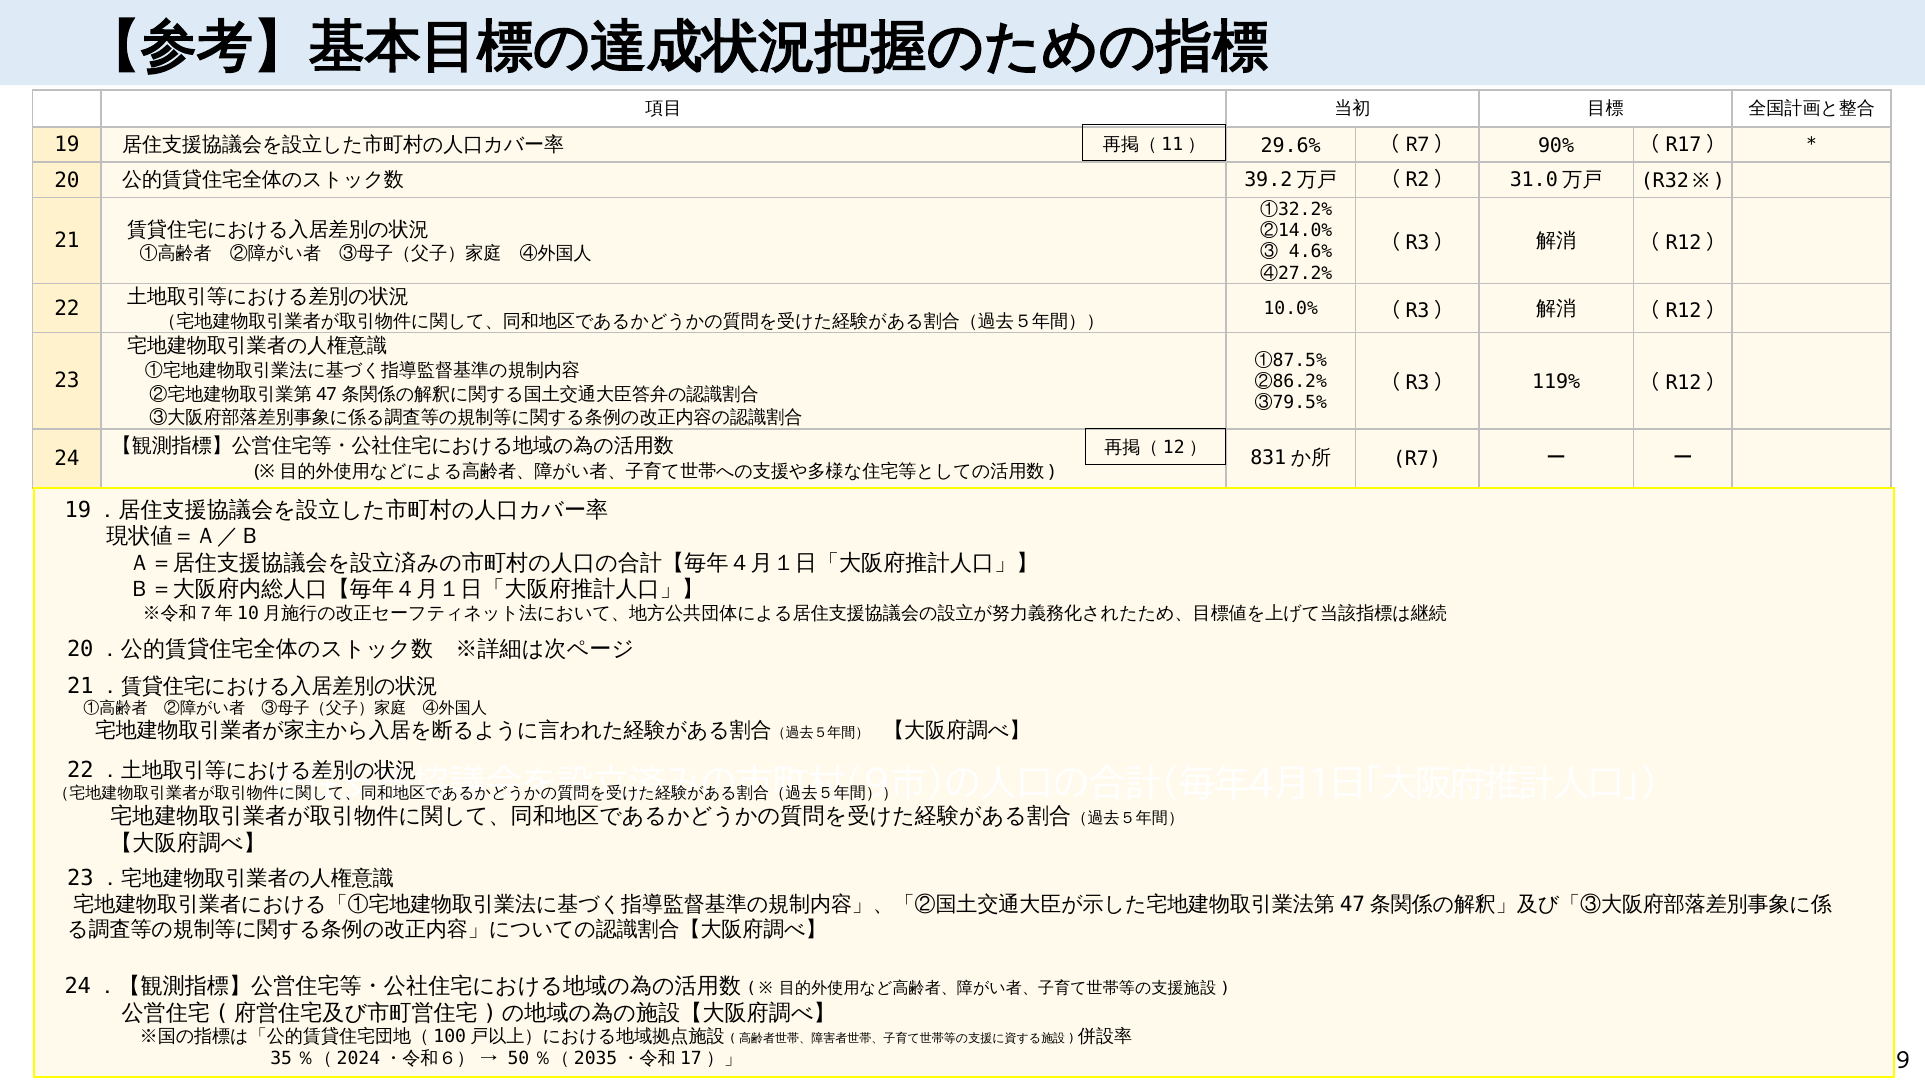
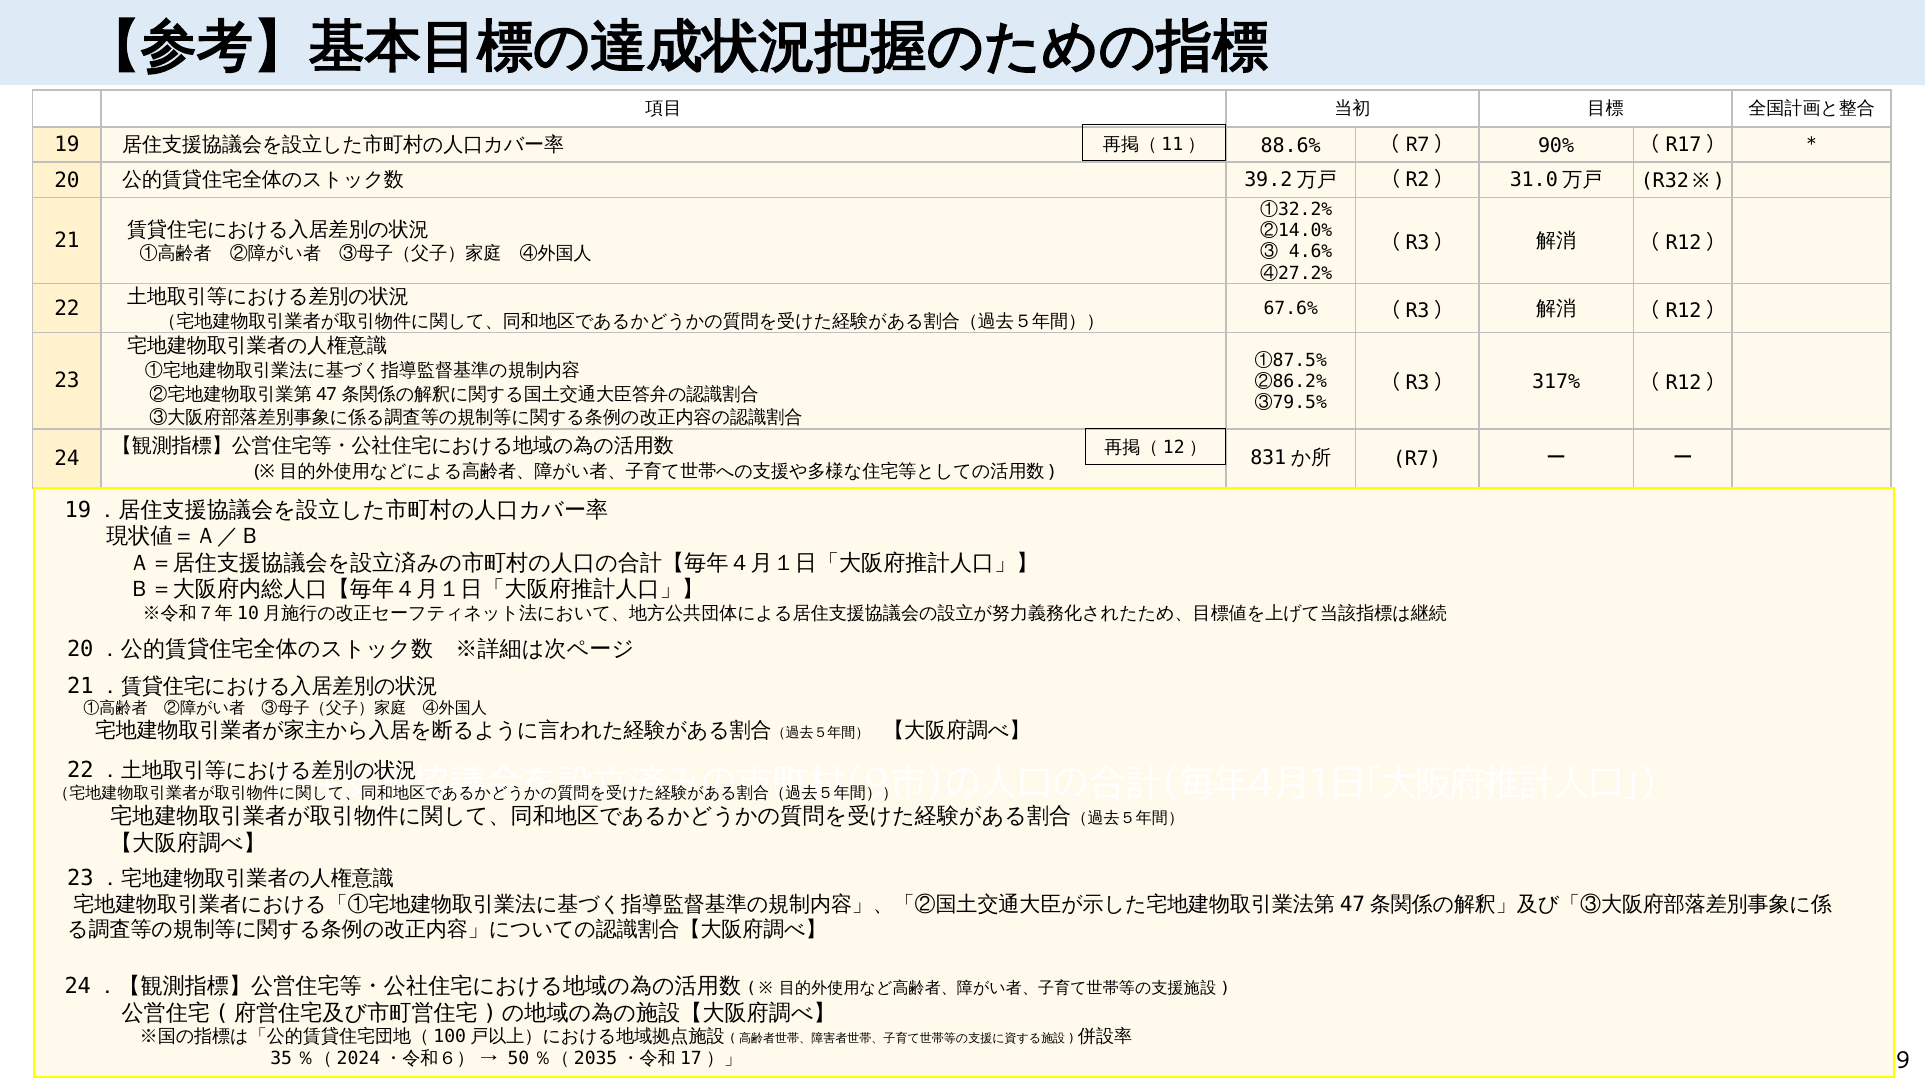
29.6%: 29.6% -> 88.6% (1291, 146)
10.0%: 10.0% -> 67.6% (1291, 309)
119%: 119% -> 317% (1556, 381)
